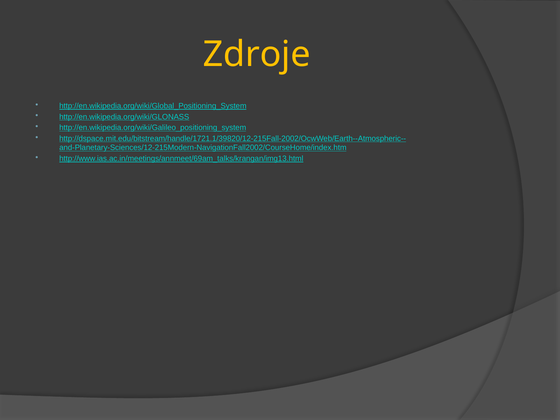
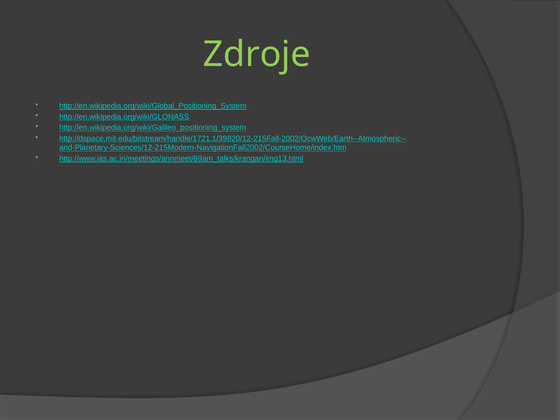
Zdroje colour: yellow -> light green (257, 54)
